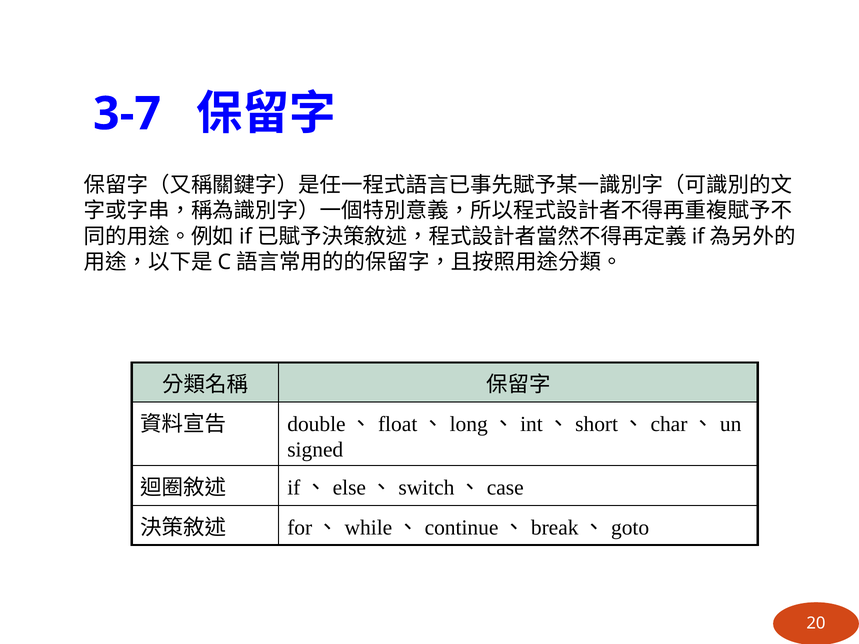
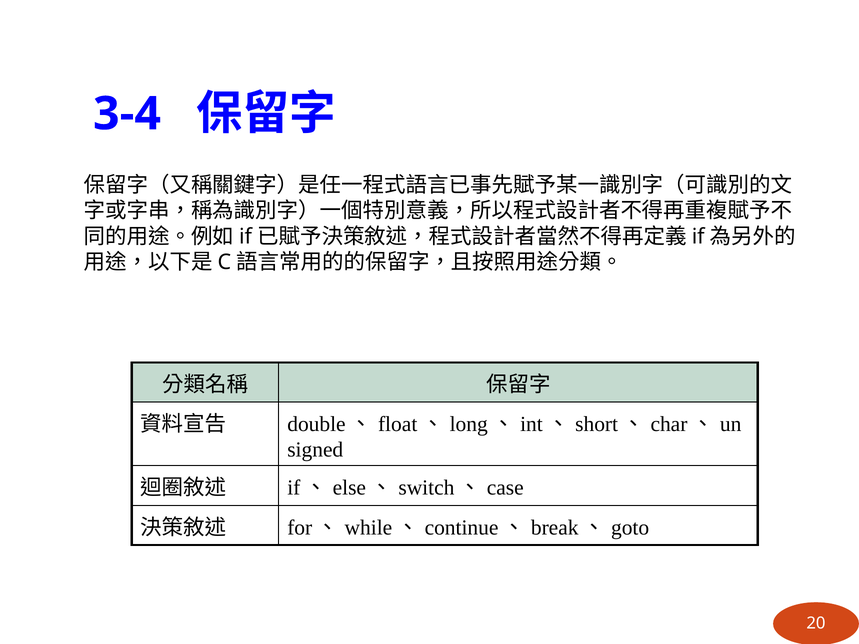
3-7: 3-7 -> 3-4 (127, 114)
